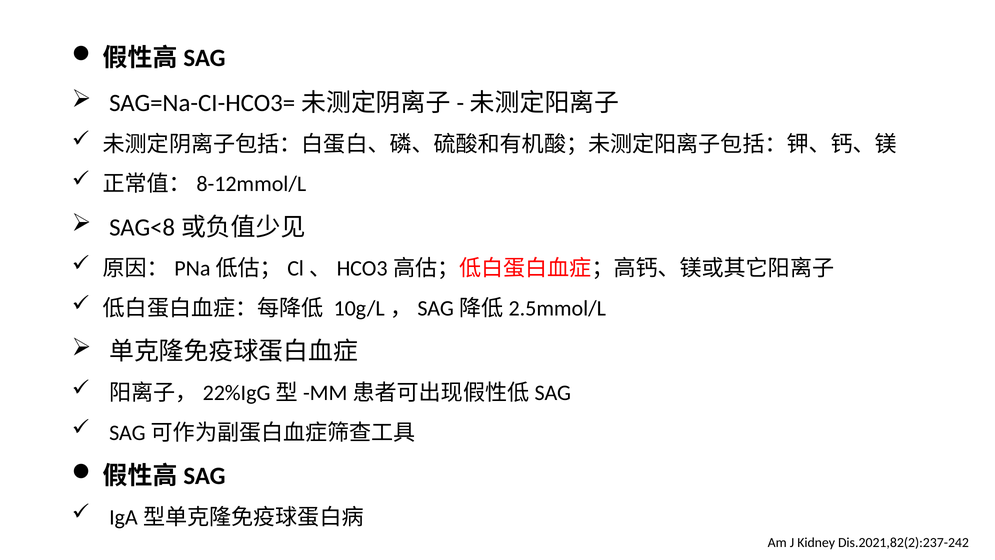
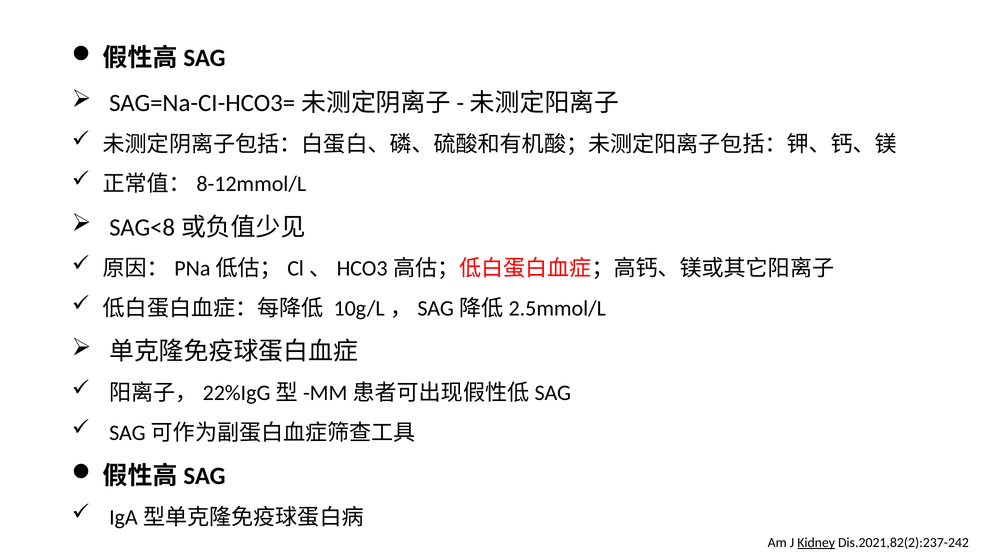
Kidney underline: none -> present (816, 542)
